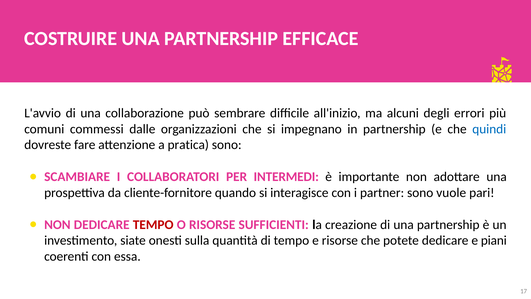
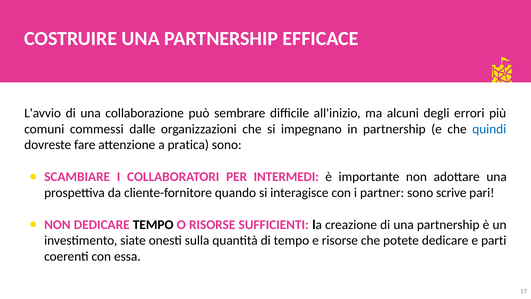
vuole: vuole -> scrive (451, 193)
TEMPO colour: red -> black (153, 224)
piani: piani -> parti (494, 240)
